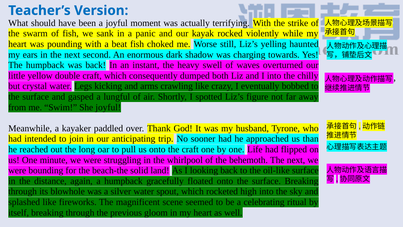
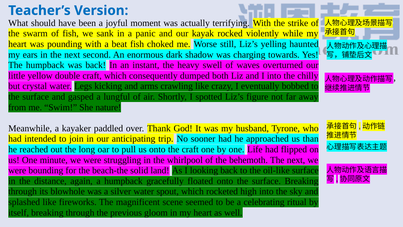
She joyful: joyful -> nature (108, 107)
